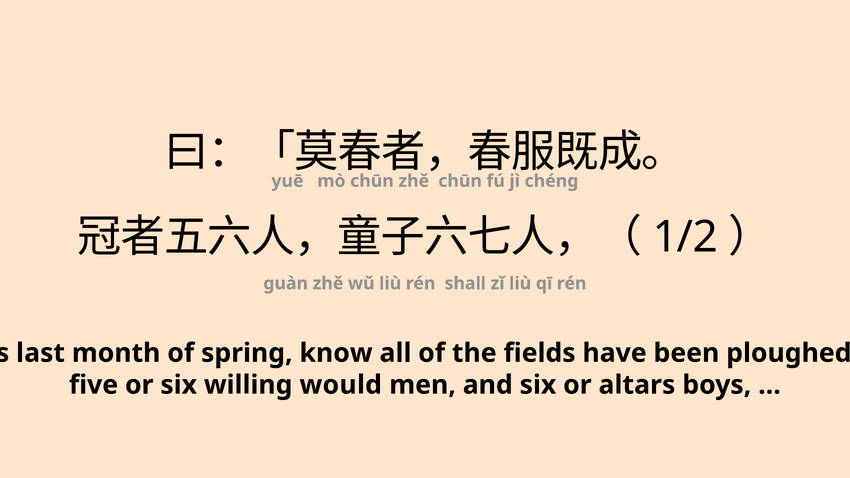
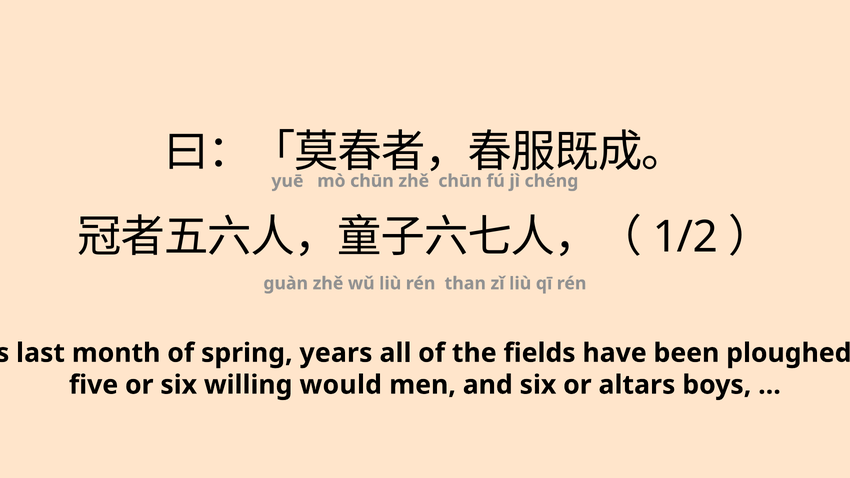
rén shall: shall -> than (465, 283)
know: know -> years (336, 353)
